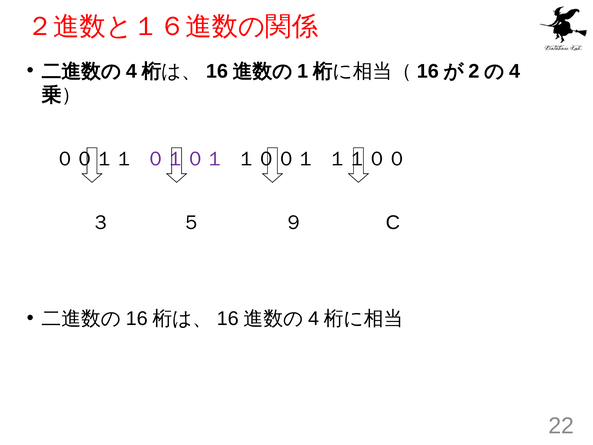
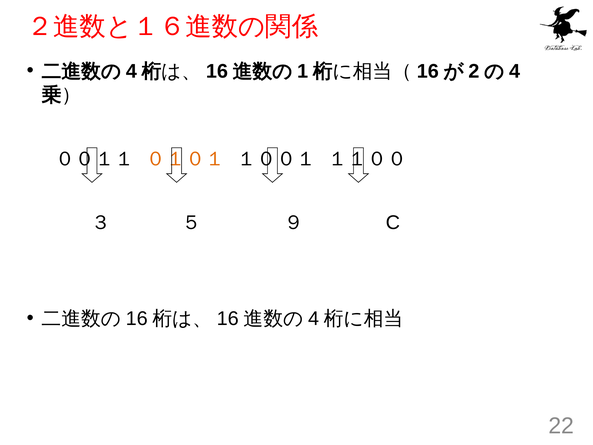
０１０１ colour: purple -> orange (186, 159)
